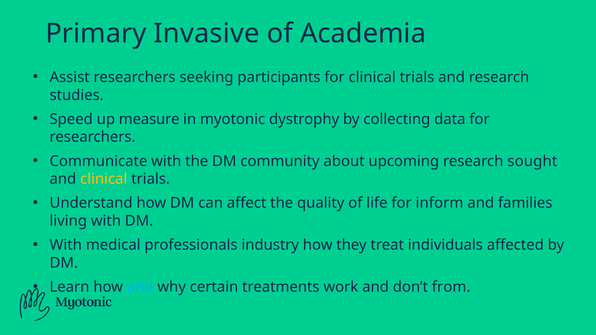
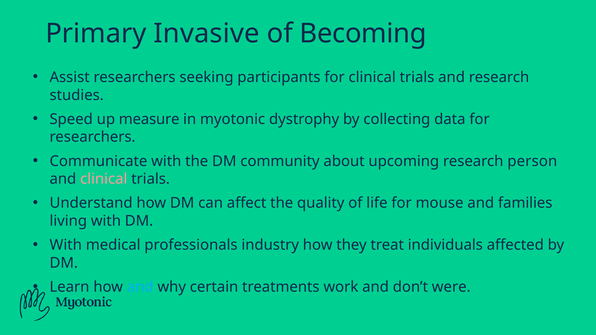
Academia: Academia -> Becoming (363, 34)
sought: sought -> person (532, 161)
clinical colour: yellow -> pink (104, 179)
inform: inform -> mouse (440, 203)
from: from -> were (451, 287)
